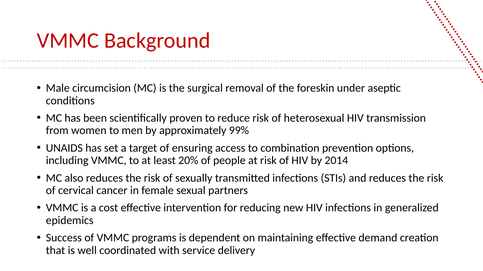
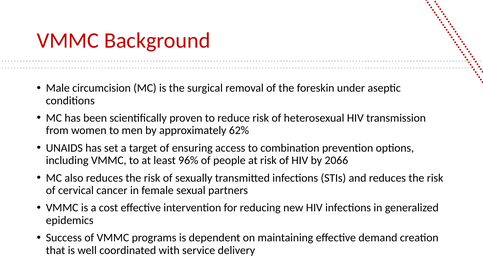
99%: 99% -> 62% (239, 131)
20%: 20% -> 96% (188, 161)
2014: 2014 -> 2066 (336, 161)
